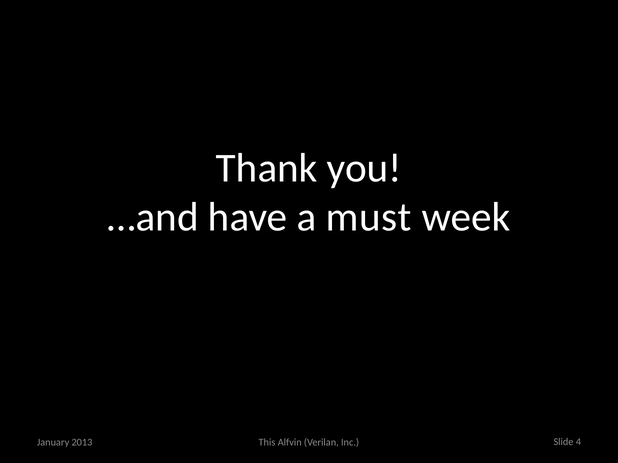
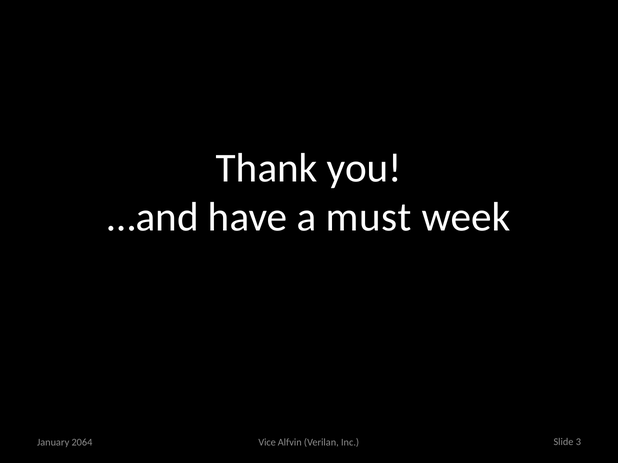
2013: 2013 -> 2064 (82, 443)
This: This -> Vice (267, 443)
4: 4 -> 3 (578, 443)
